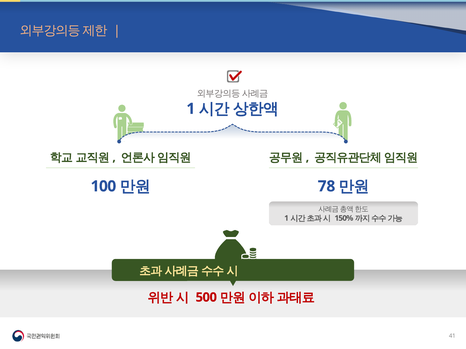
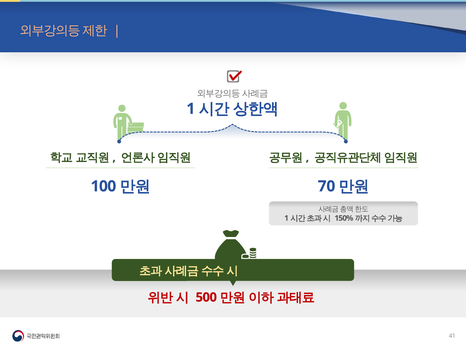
78: 78 -> 70 (326, 187)
